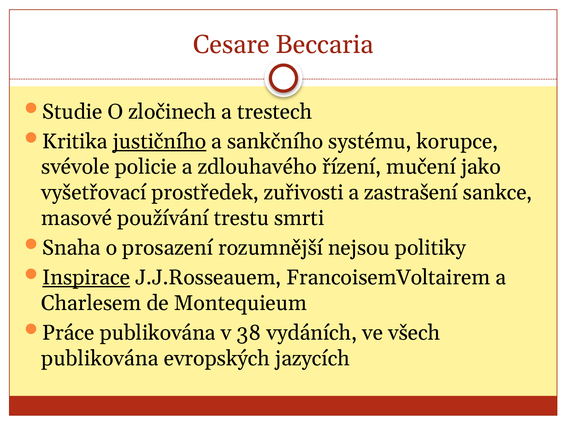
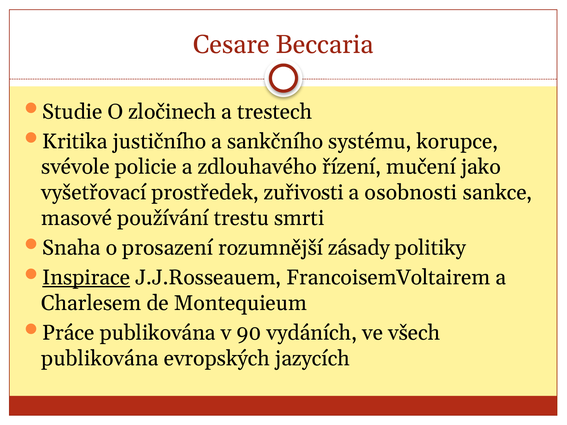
justičního underline: present -> none (159, 142)
zastrašení: zastrašení -> osobnosti (411, 193)
nejsou: nejsou -> zásady (359, 248)
38: 38 -> 90 (249, 333)
